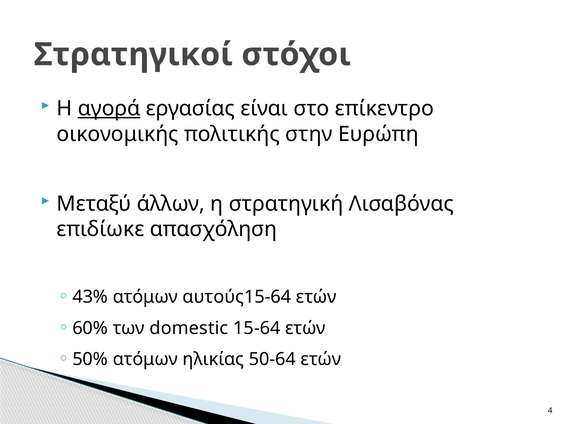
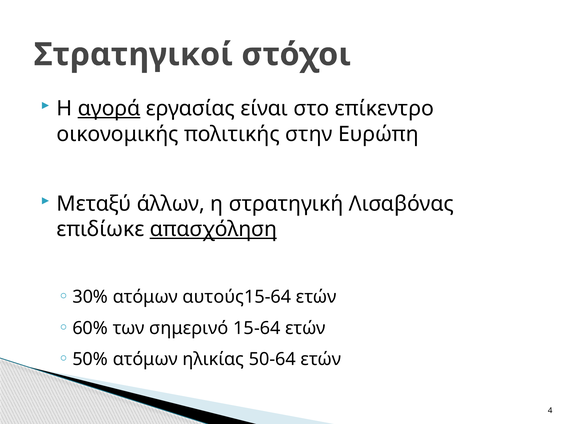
απασχόληση underline: none -> present (213, 230)
43%: 43% -> 30% (90, 297)
domestic: domestic -> σημερινό (189, 328)
